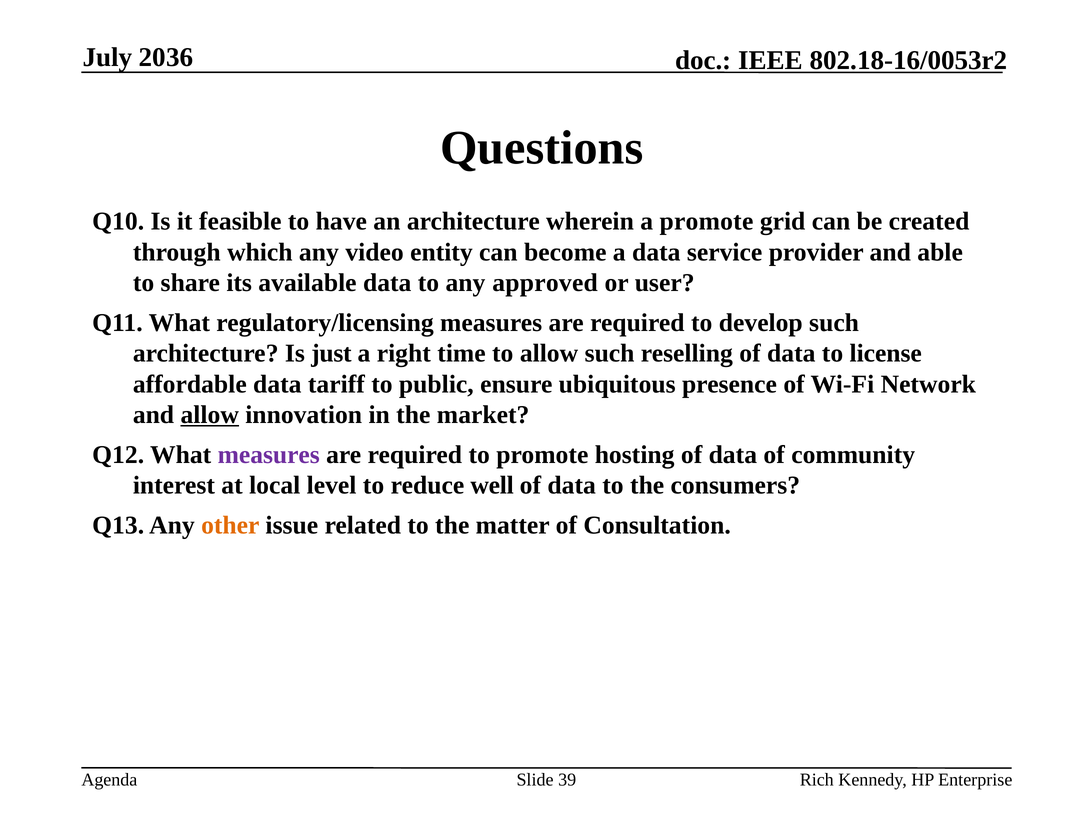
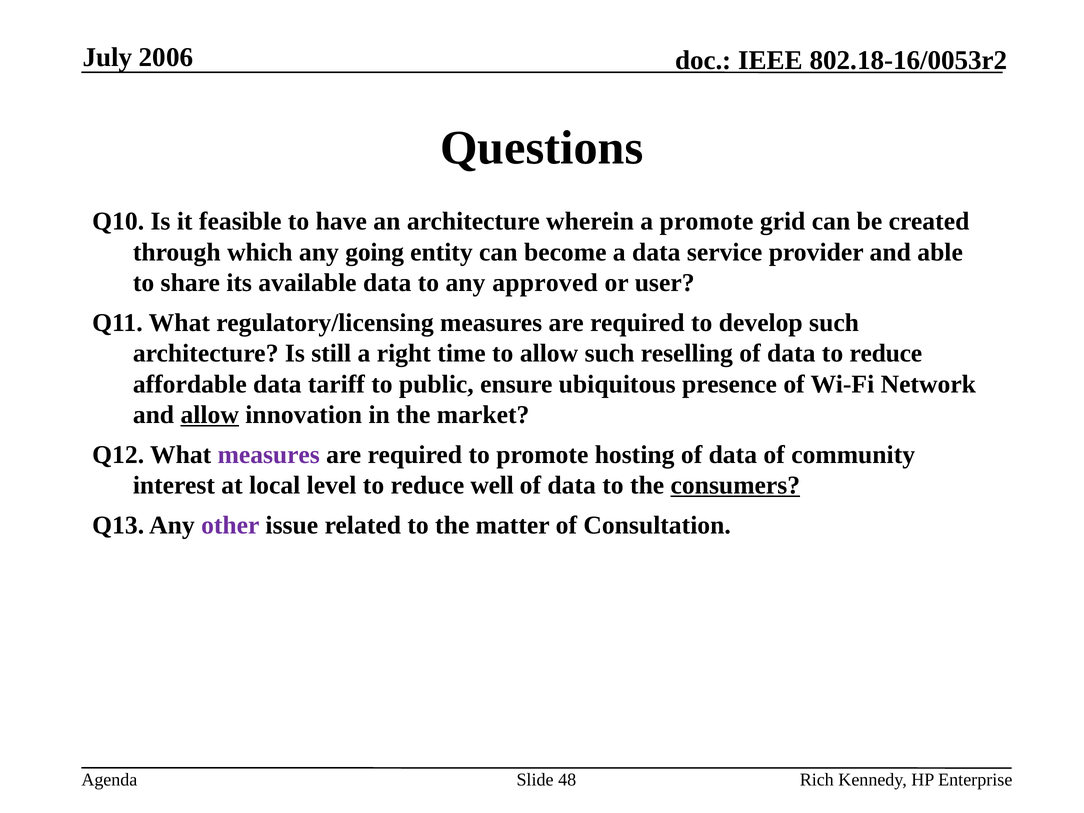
2036: 2036 -> 2006 (166, 57)
video: video -> going (375, 252)
just: just -> still (331, 353)
data to license: license -> reduce (886, 353)
consumers underline: none -> present (735, 485)
other colour: orange -> purple (230, 525)
39: 39 -> 48 (567, 780)
